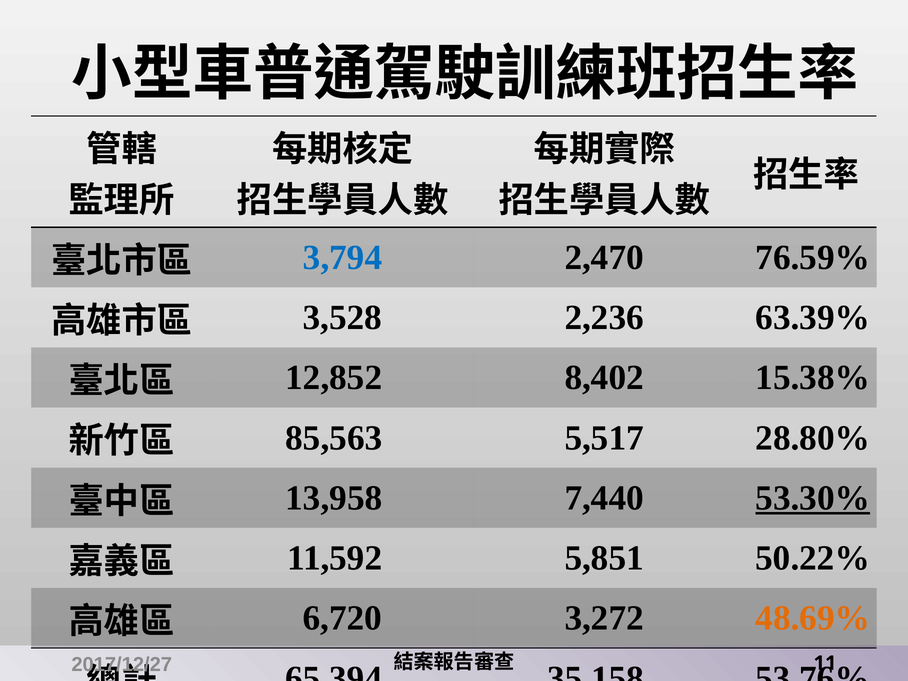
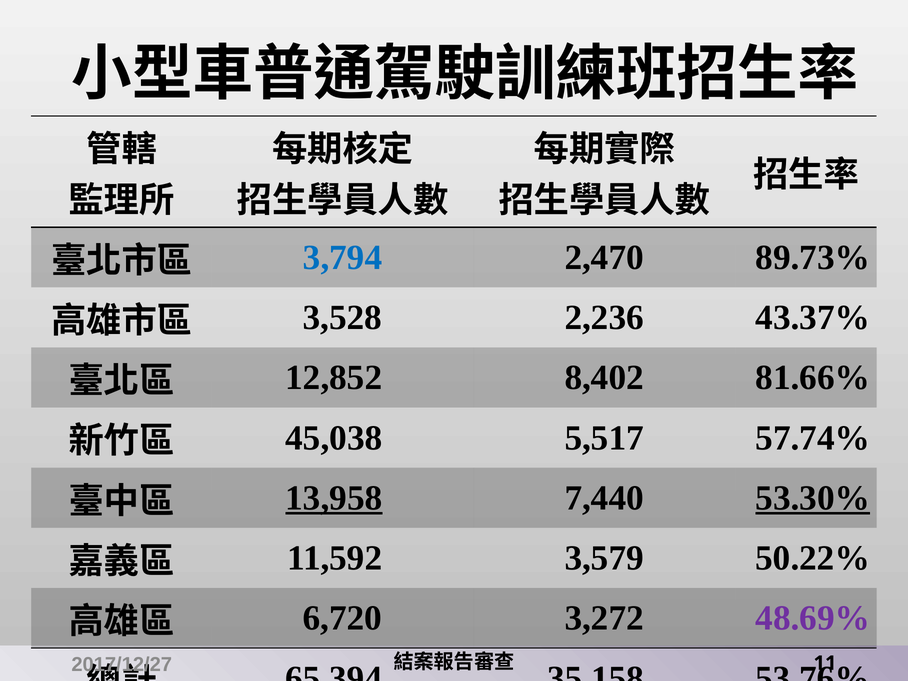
76.59%: 76.59% -> 89.73% (813, 258)
63.39%: 63.39% -> 43.37% (813, 318)
15.38%: 15.38% -> 81.66% (813, 378)
85,563: 85,563 -> 45,038 (334, 438)
28.80%: 28.80% -> 57.74% (813, 438)
13,958 underline: none -> present (334, 498)
5,851: 5,851 -> 3,579 (604, 558)
48.69% colour: orange -> purple (813, 618)
